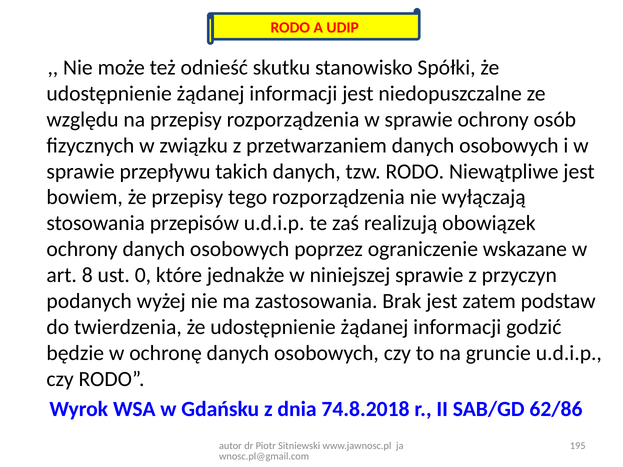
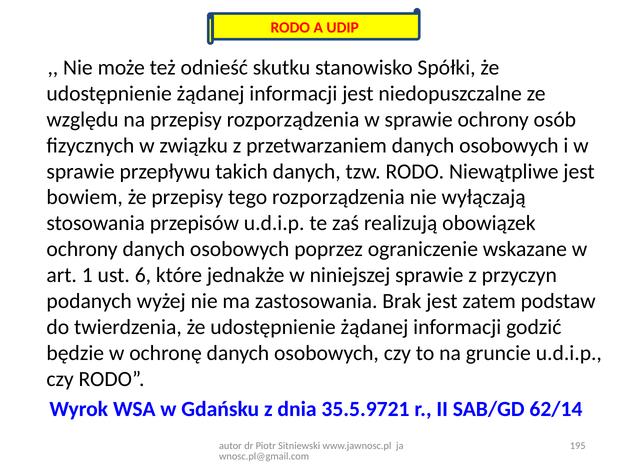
8: 8 -> 1 (87, 275)
0: 0 -> 6 (143, 275)
74.8.2018: 74.8.2018 -> 35.5.9721 (366, 409)
62/86: 62/86 -> 62/14 (556, 409)
